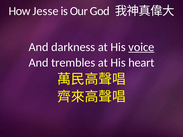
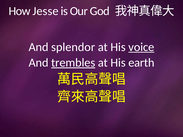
darkness: darkness -> splendor (73, 47)
trembles underline: none -> present (73, 63)
heart: heart -> earth (141, 63)
